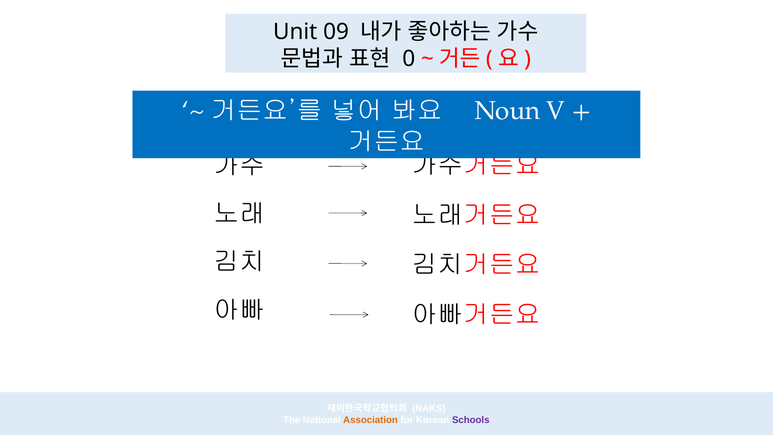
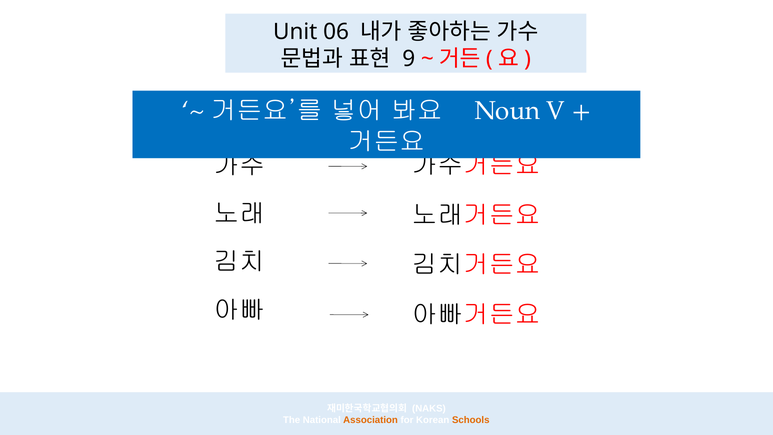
09: 09 -> 06 (336, 32)
0: 0 -> 9 (409, 59)
Schools colour: purple -> orange (471, 420)
